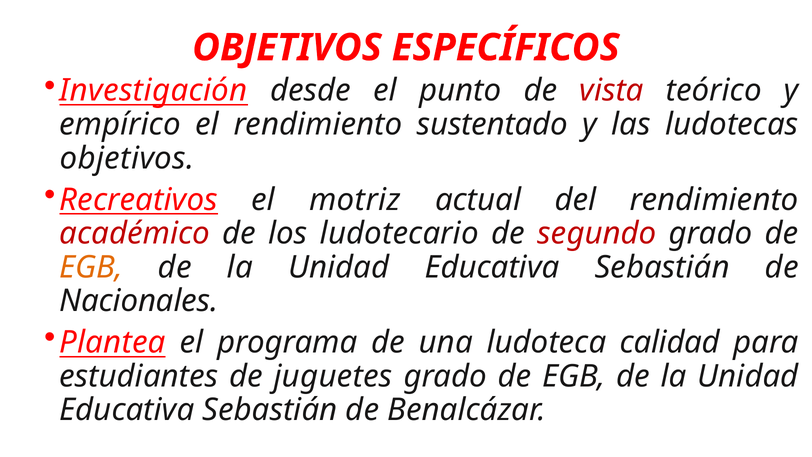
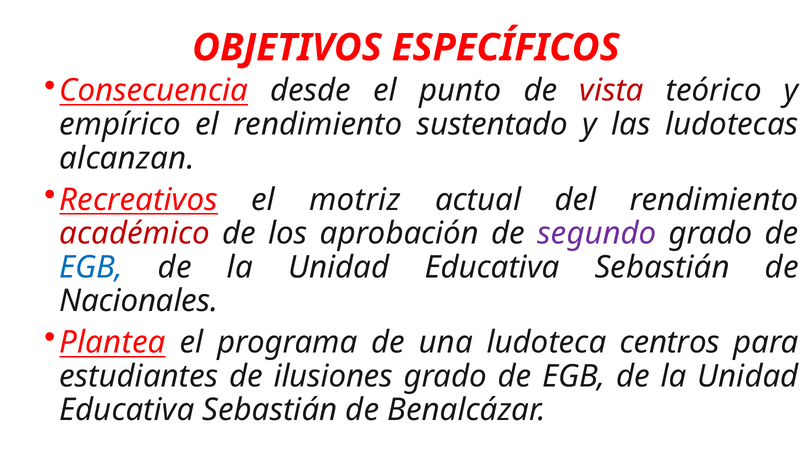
Investigación: Investigación -> Consecuencia (154, 91)
objetivos: objetivos -> alcanzan (127, 158)
ludotecario: ludotecario -> aprobación (399, 233)
segundo colour: red -> purple (597, 233)
EGB colour: orange -> blue (91, 267)
calidad: calidad -> centros (670, 342)
juguetes: juguetes -> ilusiones (333, 376)
